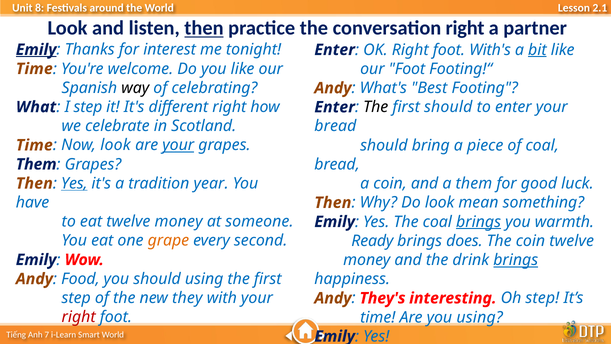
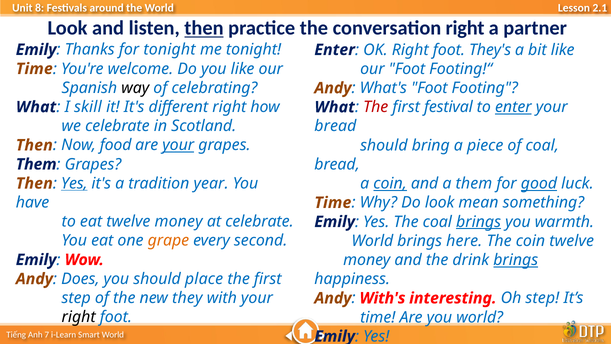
Emily underline: present -> none (36, 50)
for interest: interest -> tonight (169, 50)
With's: With's -> They's (490, 50)
bit underline: present -> none (537, 50)
What's Best: Best -> Foot (429, 88)
I step: step -> skill (88, 107)
Enter: Enter -> What (335, 107)
The colour: black -> red (376, 107)
first should: should -> festival (448, 107)
enter underline: none -> present (513, 107)
Time: Time -> Then (34, 145)
Now look: look -> food (116, 145)
coin underline: none -> present (390, 183)
good underline: none -> present (539, 183)
Then: Then -> Time (333, 202)
at someone: someone -> celebrate (259, 221)
Ready: Ready -> World (372, 241)
does: does -> here (464, 241)
Food: Food -> Does (80, 279)
should using: using -> place (204, 279)
They's: They's -> With's (382, 298)
right colour: red -> black (79, 317)
you using: using -> world (480, 317)
